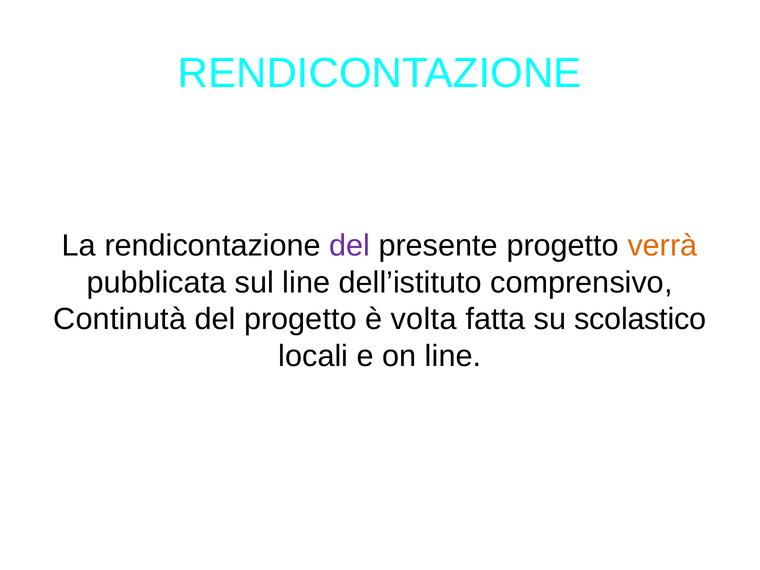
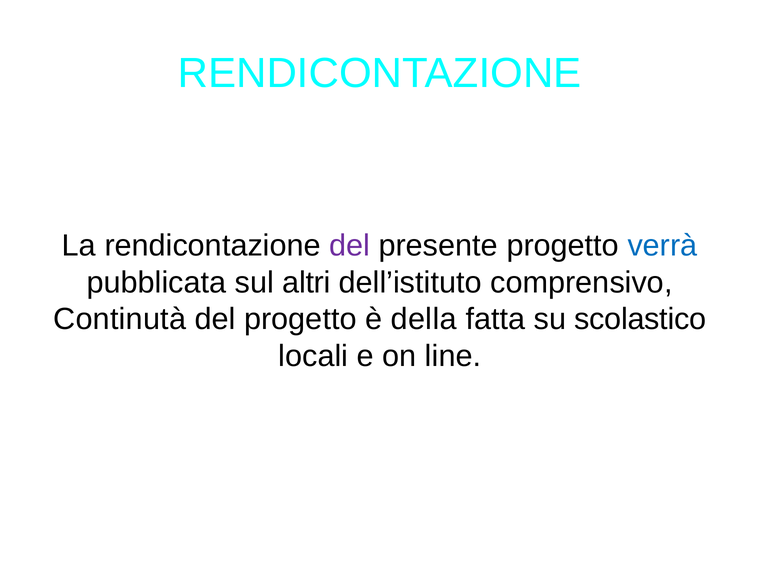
verrà colour: orange -> blue (662, 246)
sul line: line -> altri (306, 282)
volta: volta -> della (424, 319)
